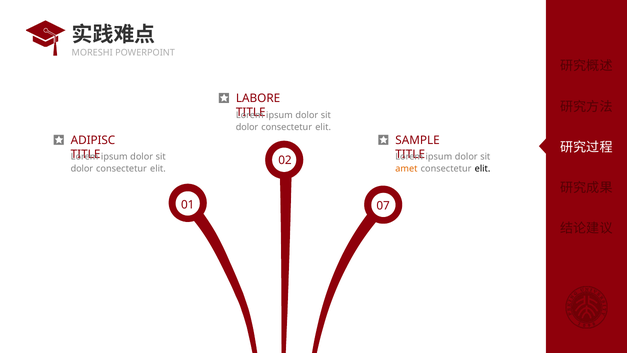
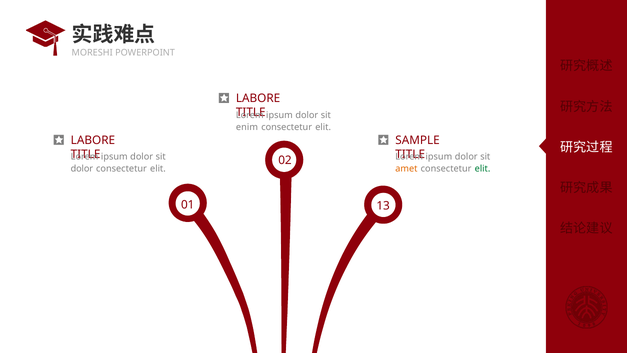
dolor: dolor -> enim (247, 127)
ADIPISC: ADIPISC -> LABORE (93, 140)
elit colour: black -> green (483, 169)
07: 07 -> 13 (383, 206)
